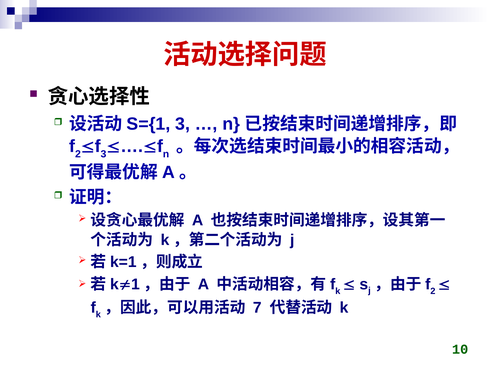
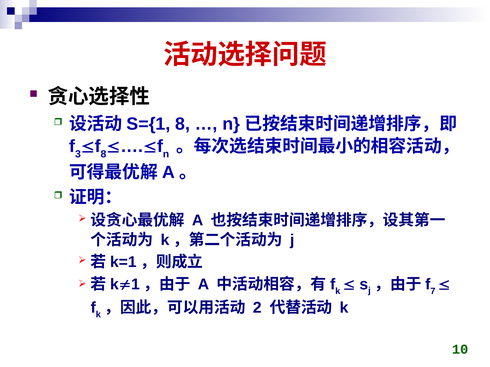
3: 3 -> 8 (183, 124)
2: 2 -> 3 (78, 154)
3: 3 -> 8 (104, 154)
2: 2 -> 7 (433, 292)
7: 7 -> 2 (257, 308)
